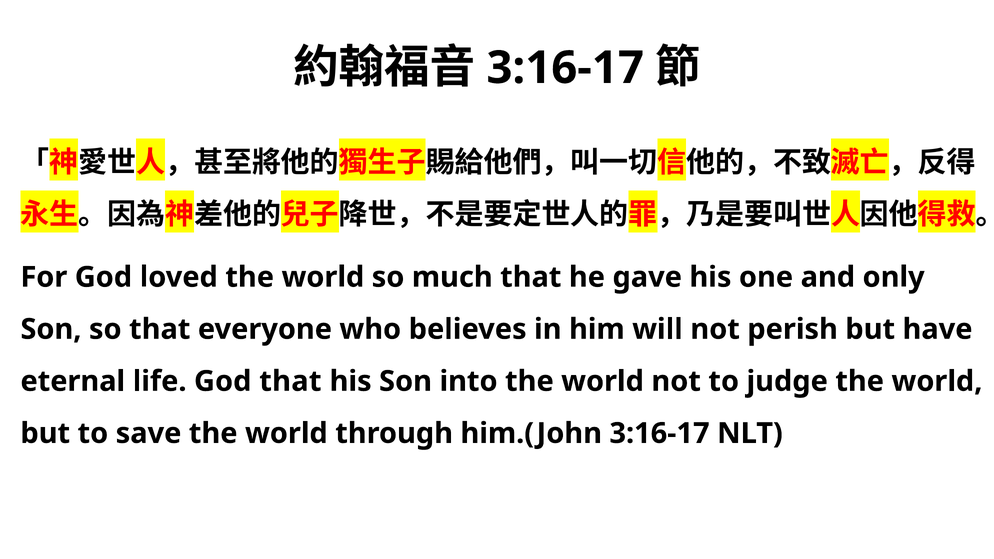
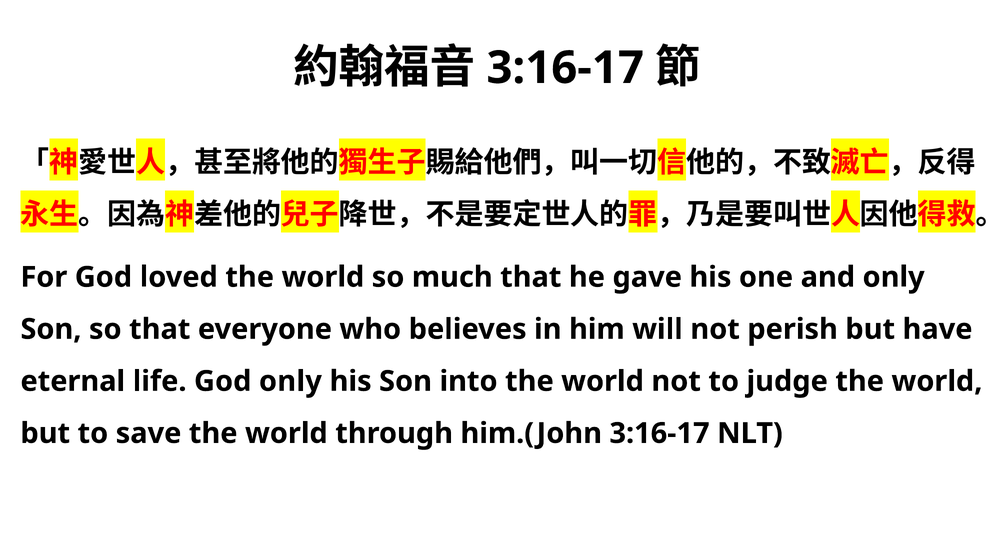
God that: that -> only (290, 381)
